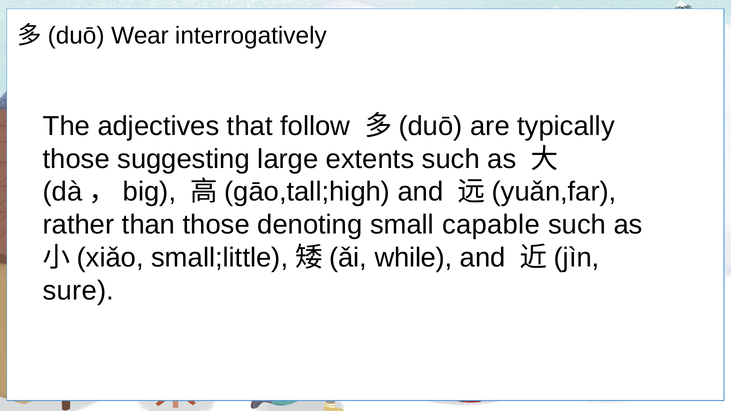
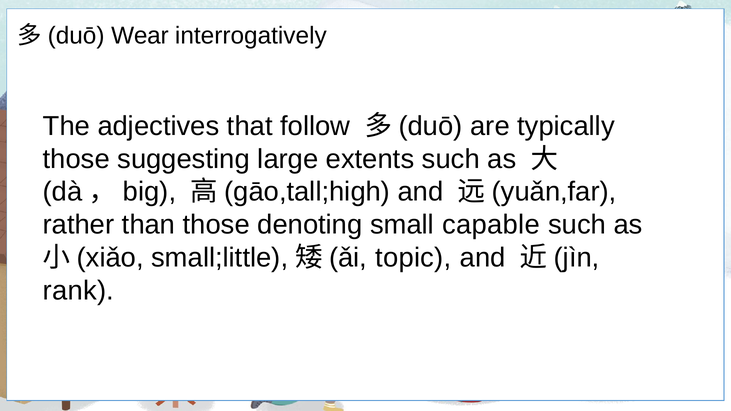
while: while -> topic (413, 258)
sure: sure -> rank (78, 291)
